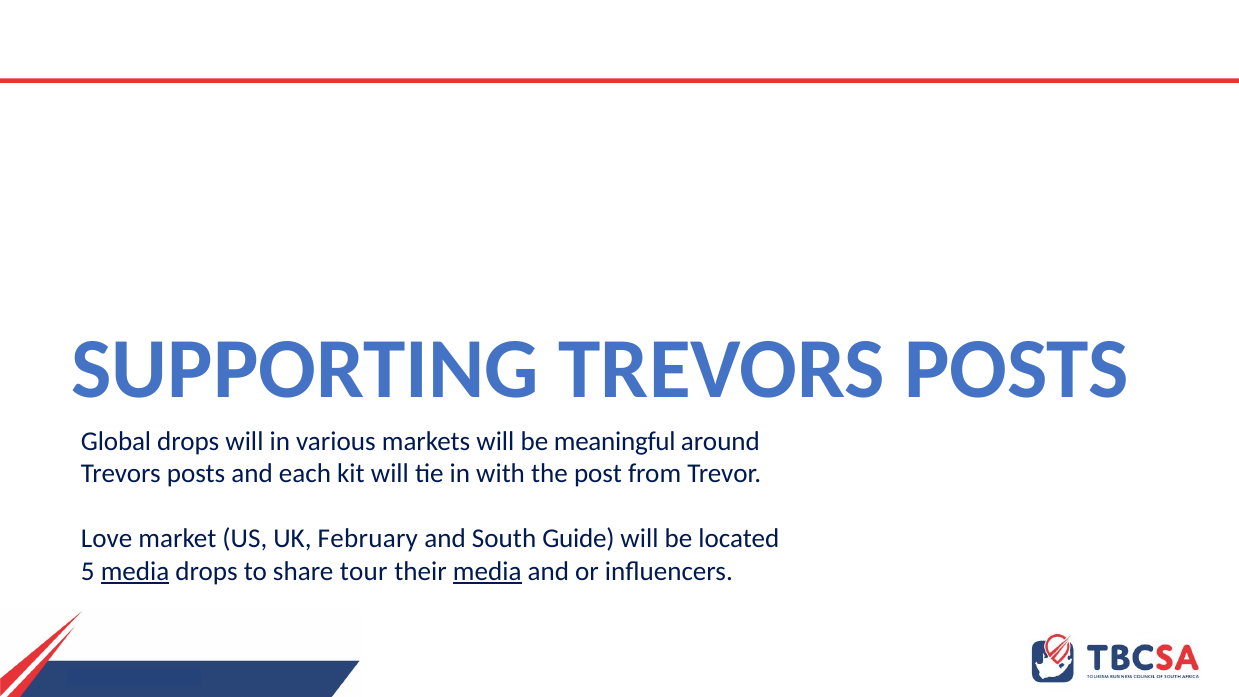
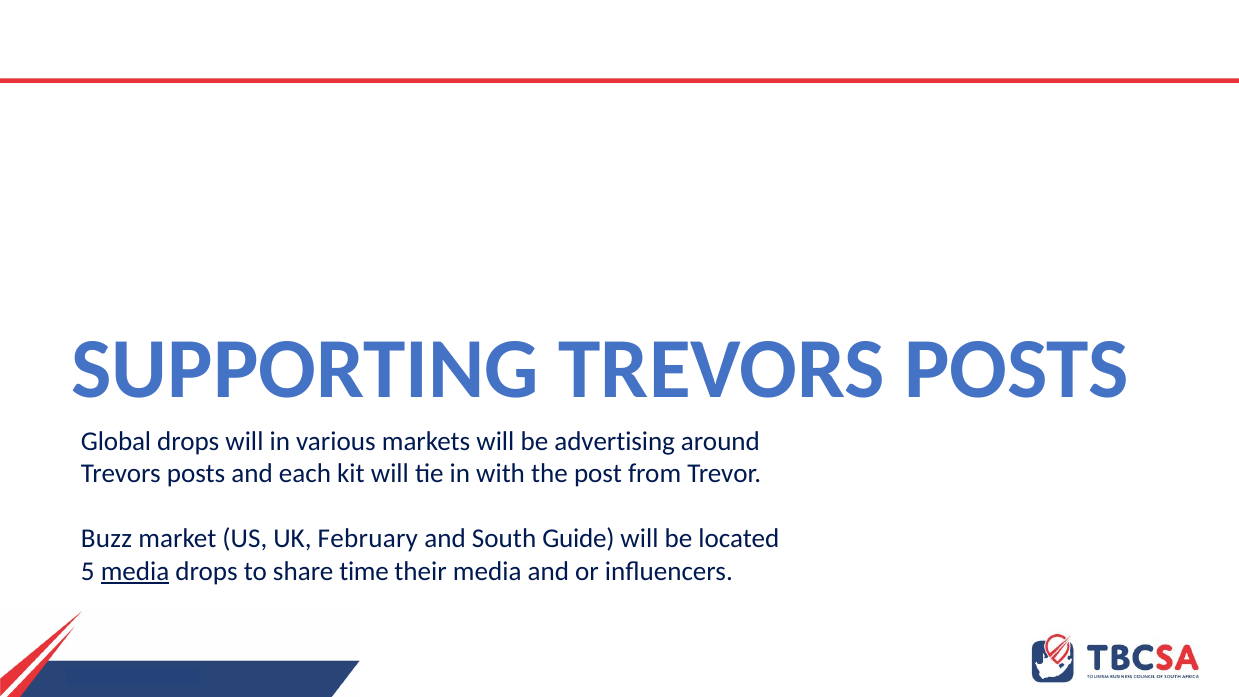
meaningful: meaningful -> advertising (615, 441)
Love: Love -> Buzz (107, 539)
tour: tour -> time (364, 571)
media underline: present -> none (487, 571)
